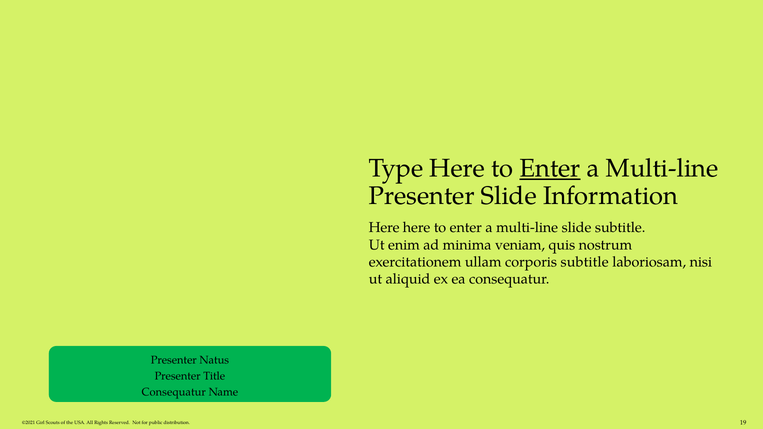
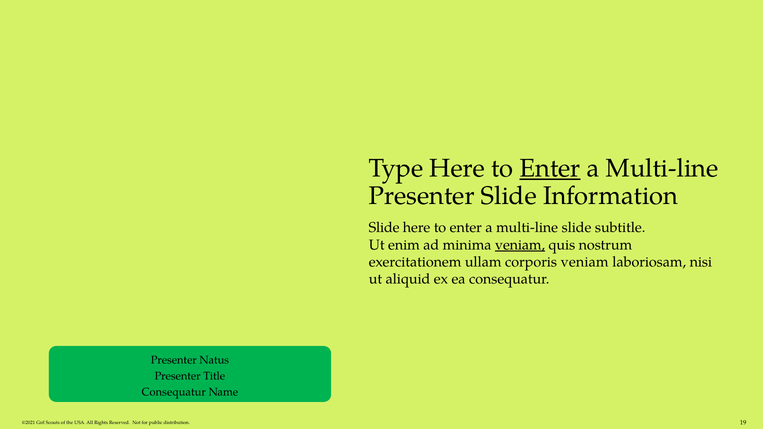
Here: Here -> Slide (384, 228)
veniam underline: none -> present (520, 245)
corporis subtitle: subtitle -> veniam (585, 262)
